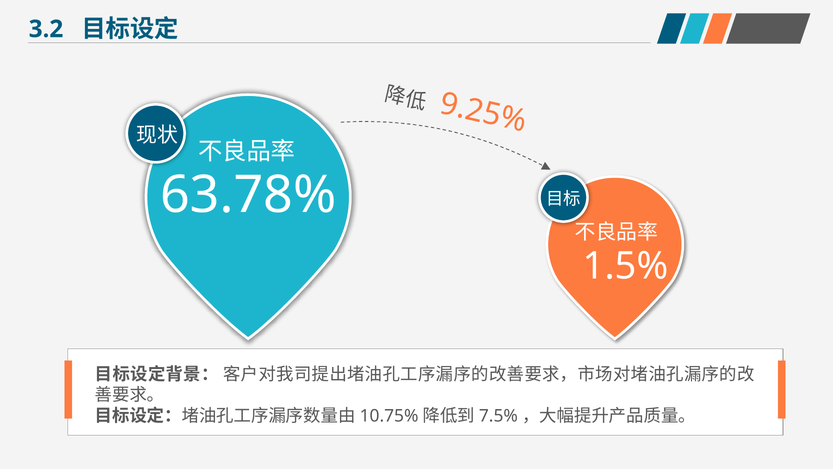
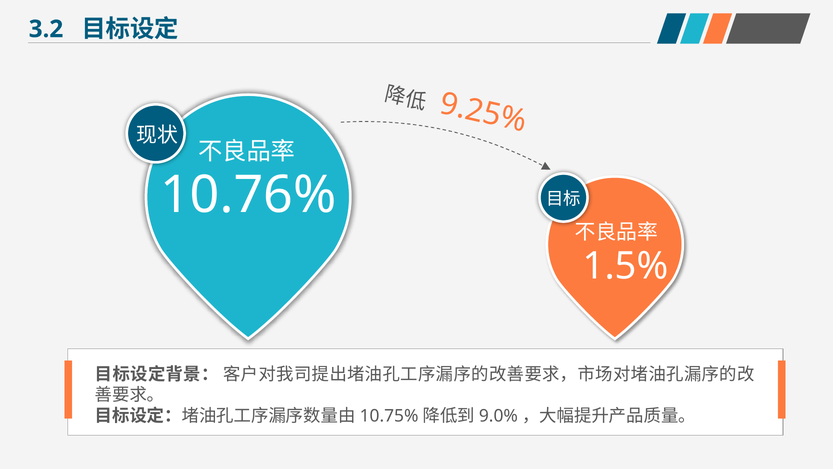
63.78%: 63.78% -> 10.76% (248, 195)
7.5%: 7.5% -> 9.0% (498, 416)
